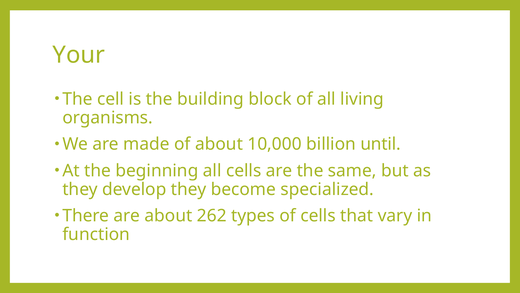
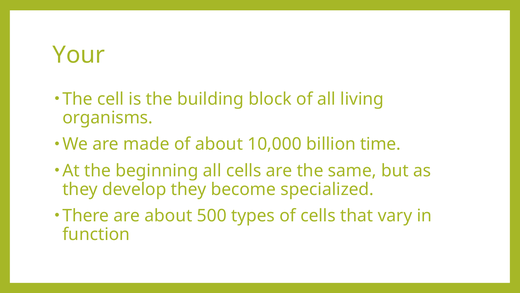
until: until -> time (381, 144)
262: 262 -> 500 (212, 215)
